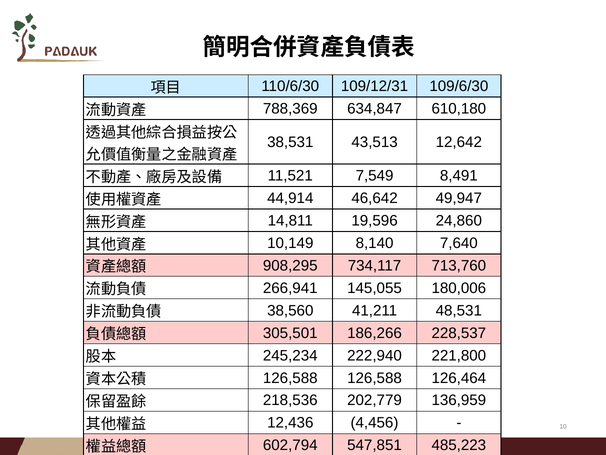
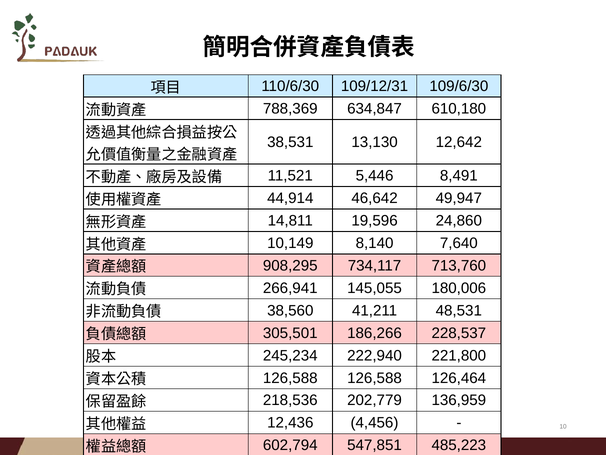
43,513: 43,513 -> 13,130 (375, 142)
7,549: 7,549 -> 5,446 (375, 176)
